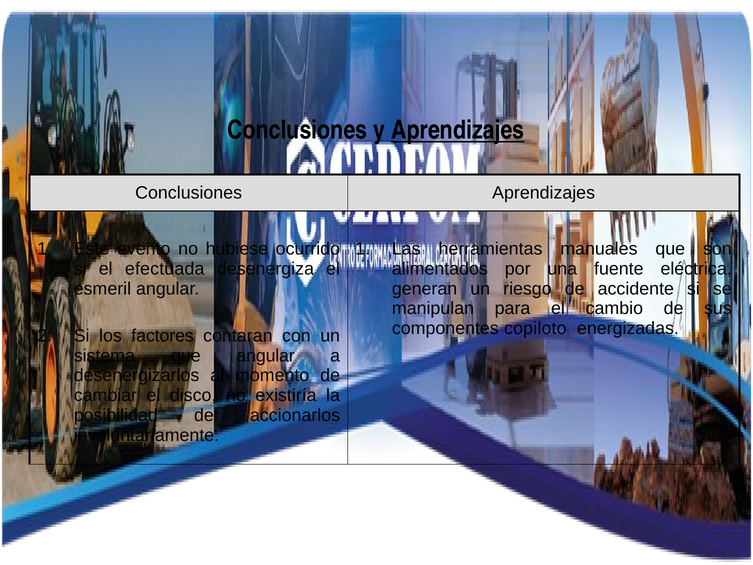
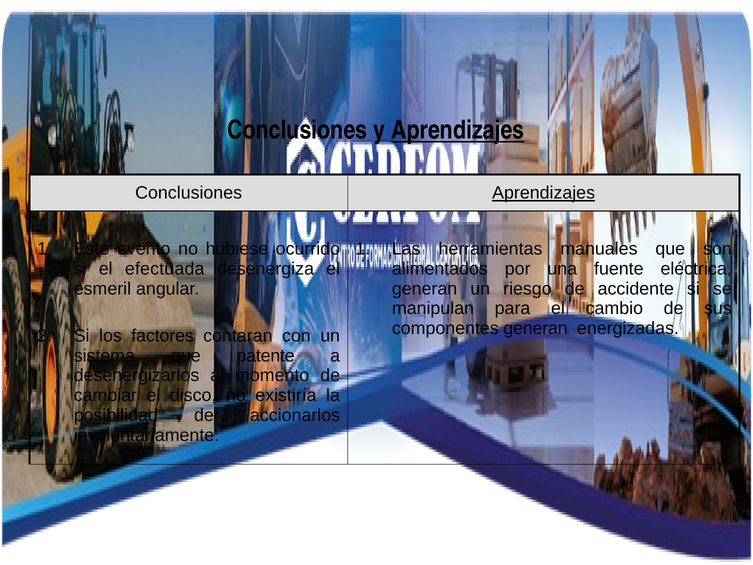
Aprendizajes underline: none -> present (544, 193)
componentes copiloto: copiloto -> generan (536, 328)
que angular: angular -> patente (266, 355)
